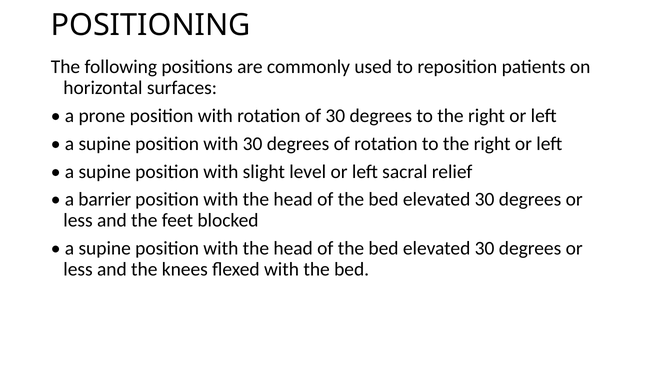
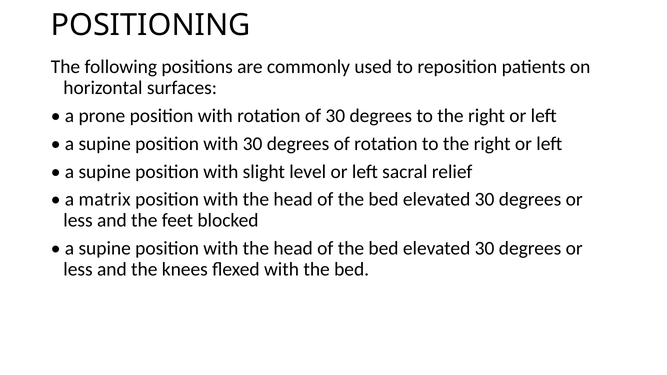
barrier: barrier -> matrix (105, 200)
